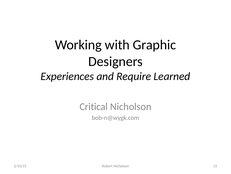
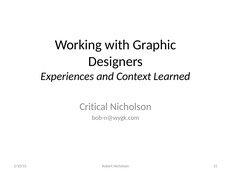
Require: Require -> Context (134, 76)
